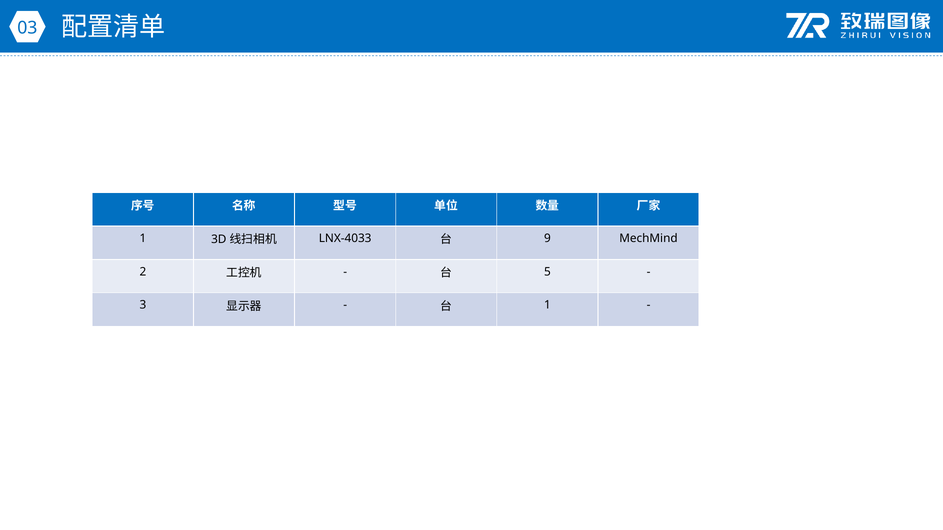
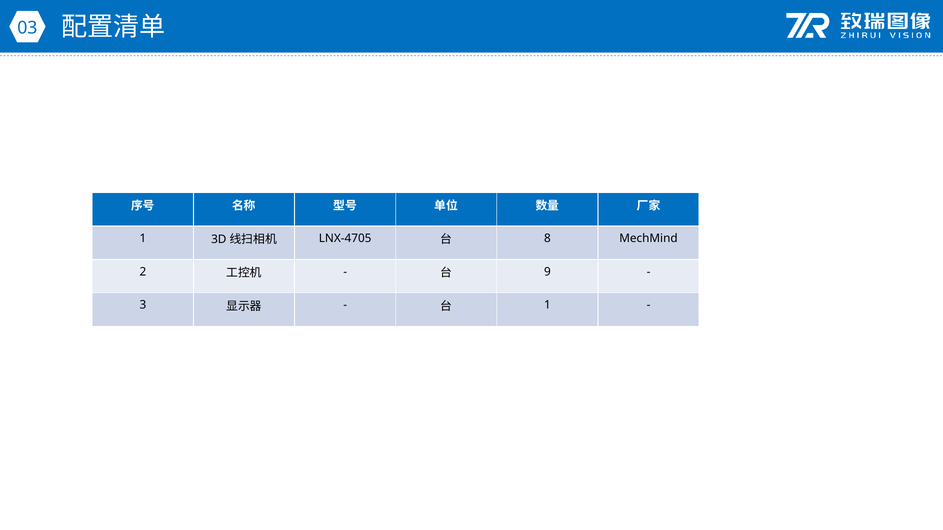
LNX-4033: LNX-4033 -> LNX-4705 (345, 238)
9: 9 -> 8 (547, 238)
5: 5 -> 9 (547, 272)
